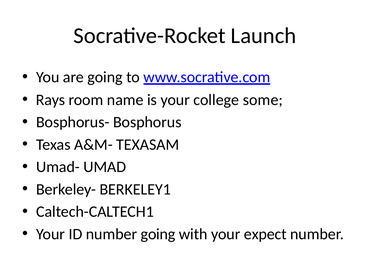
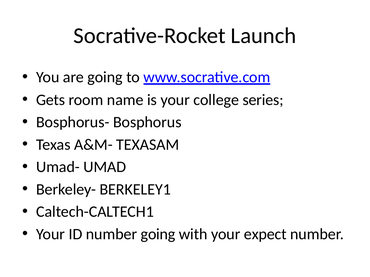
Rays: Rays -> Gets (51, 100)
some: some -> series (263, 100)
